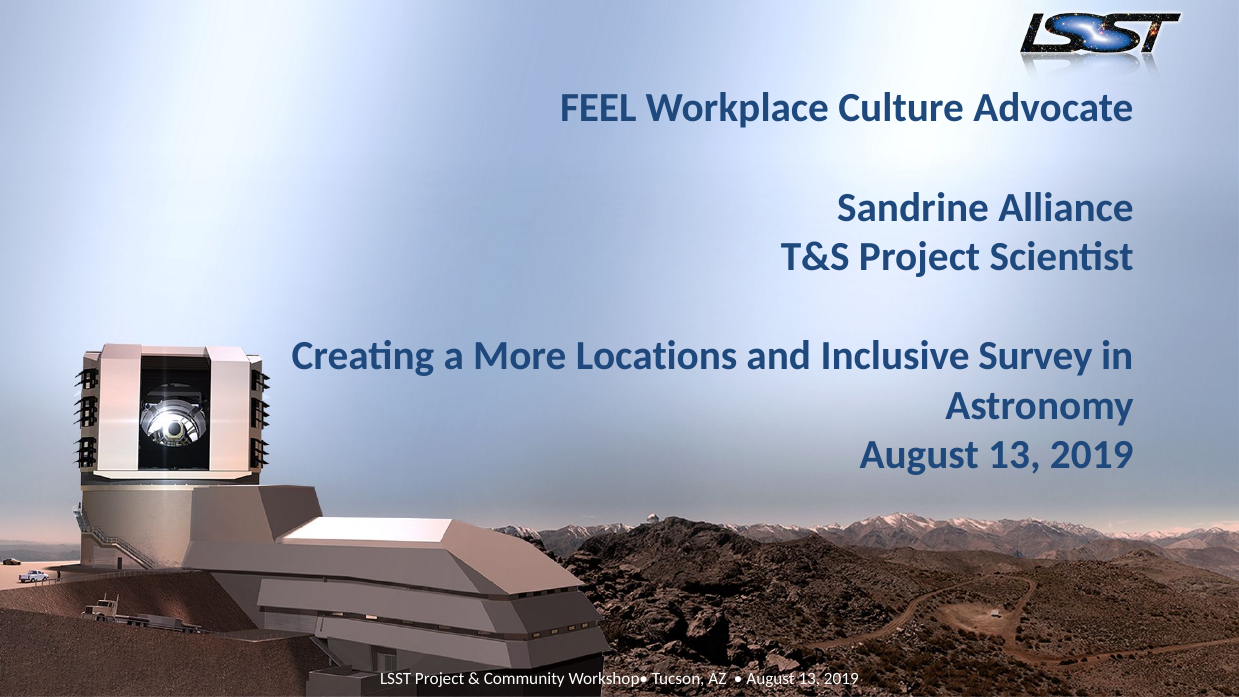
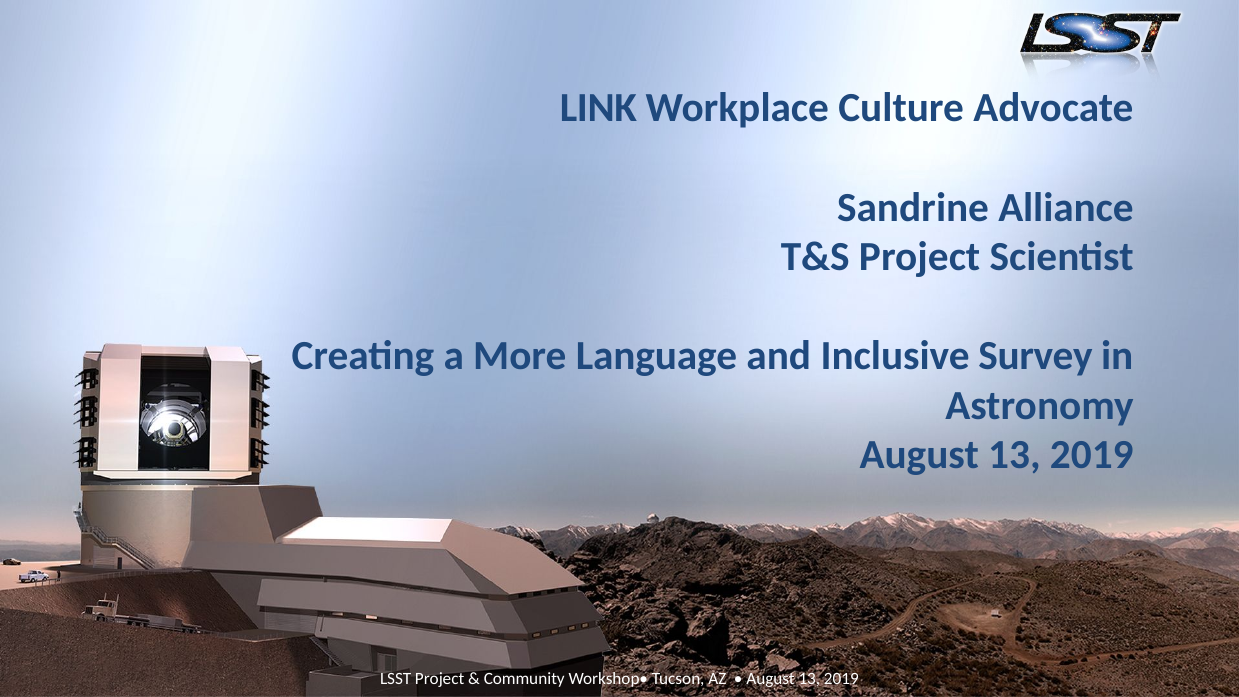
FEEL: FEEL -> LINK (598, 108)
Locations: Locations -> Language (657, 356)
